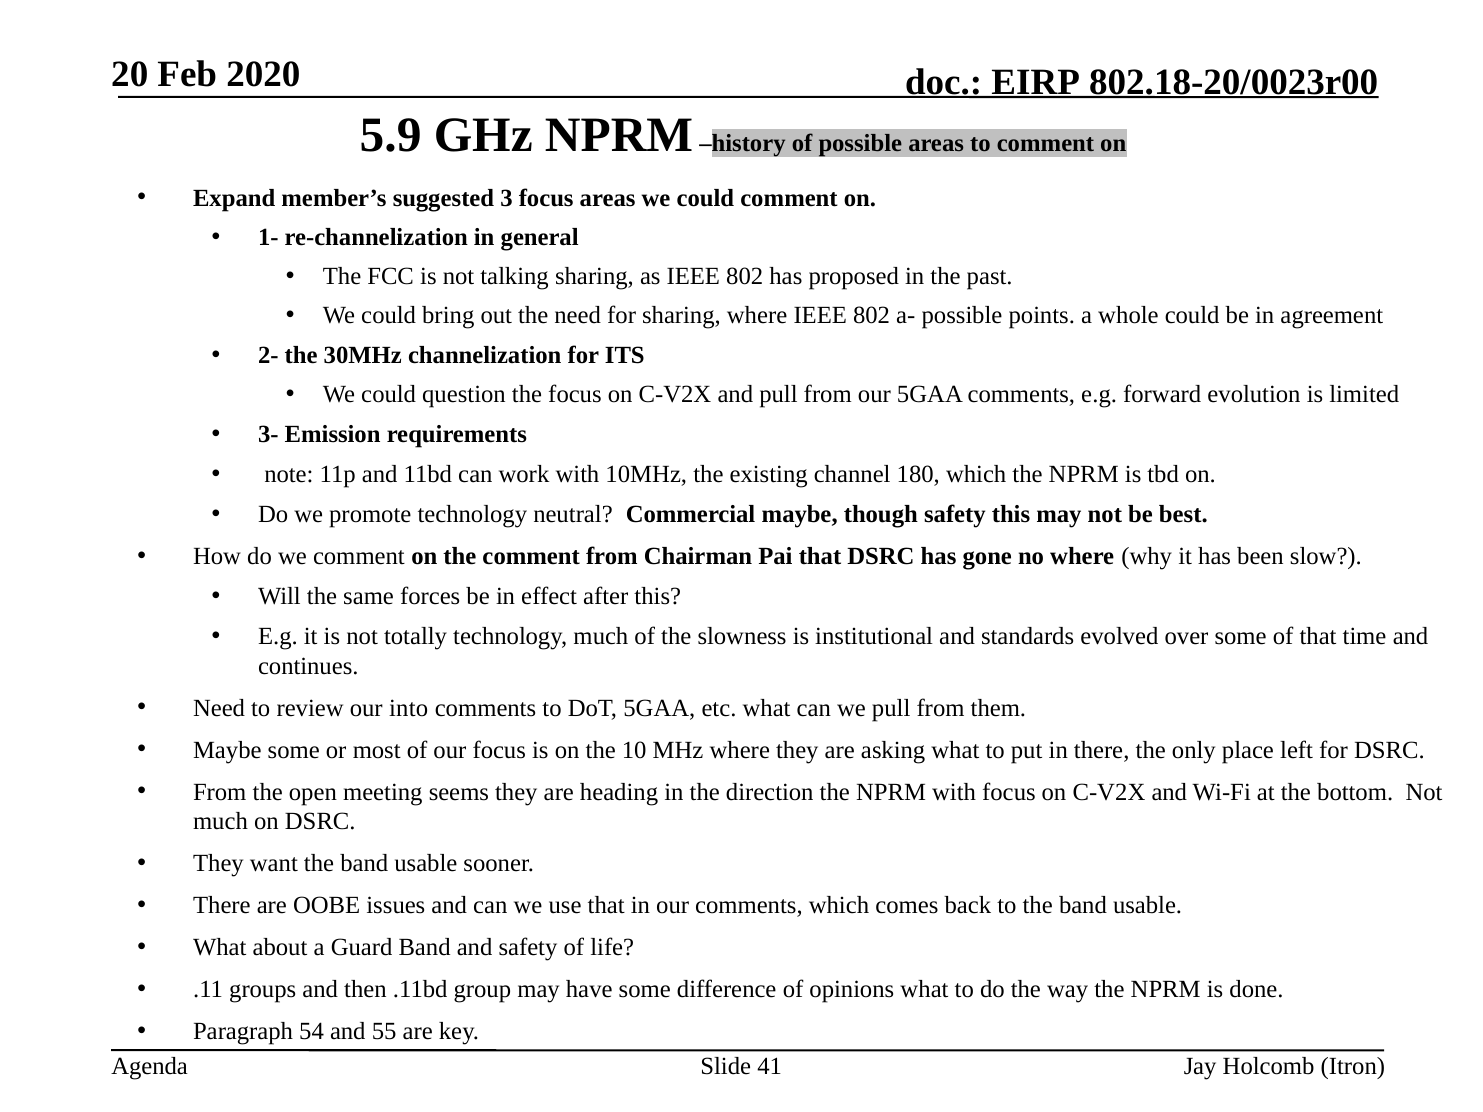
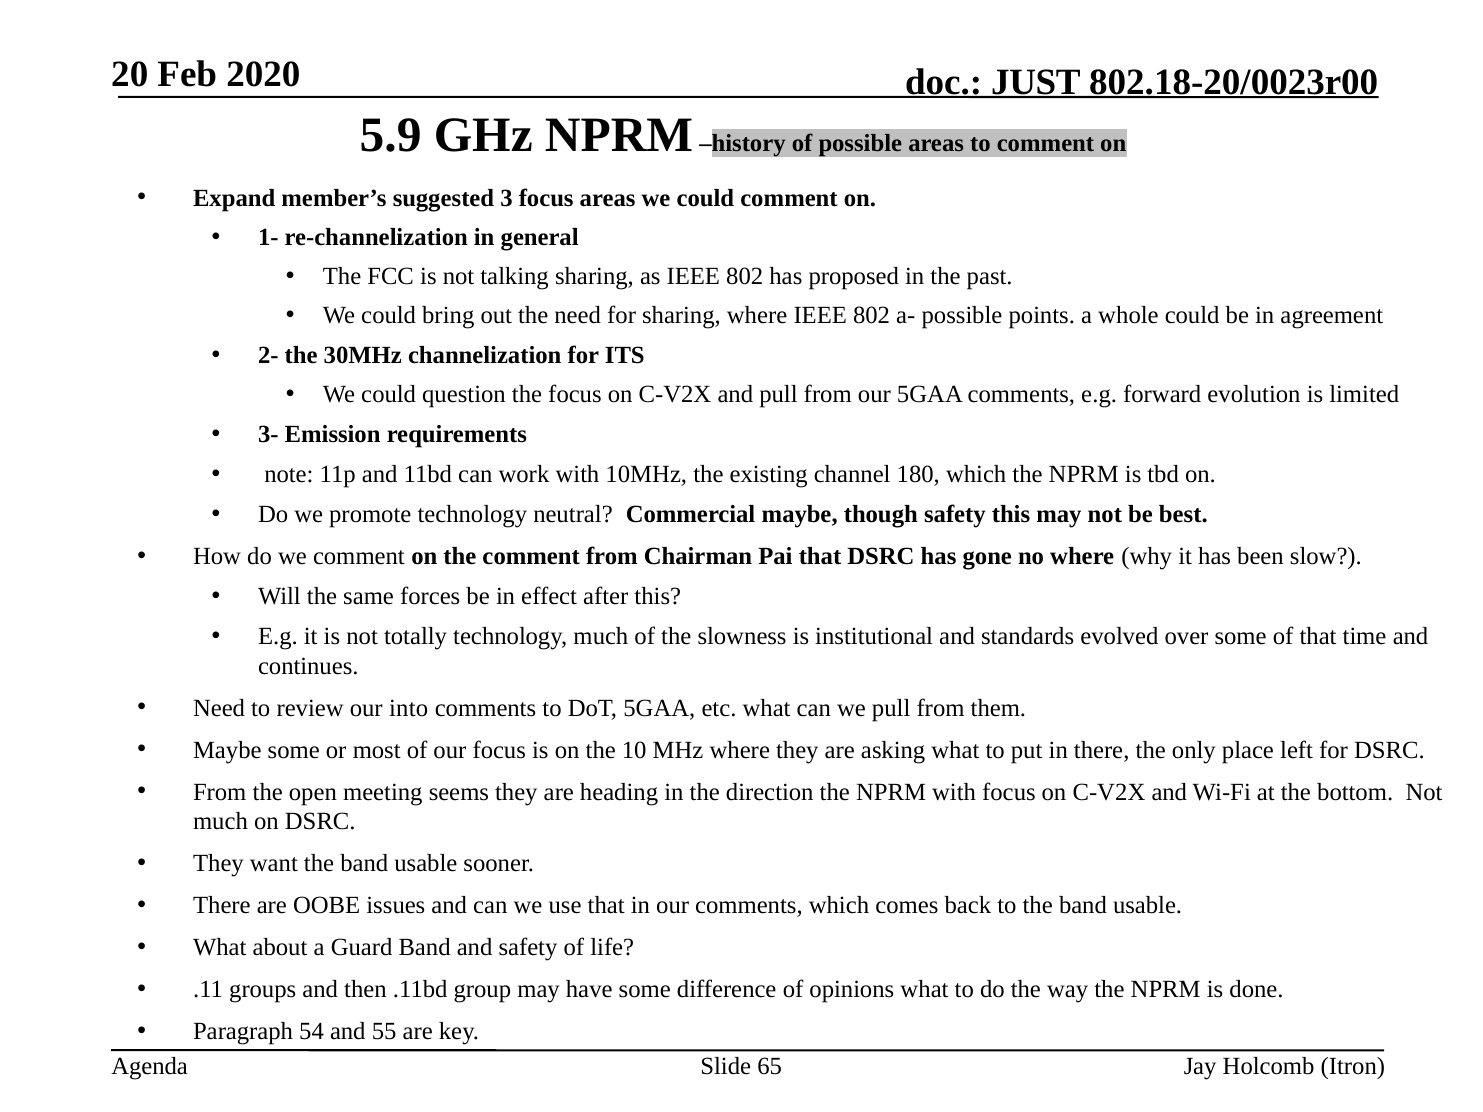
EIRP: EIRP -> JUST (1036, 82)
41: 41 -> 65 (770, 1067)
